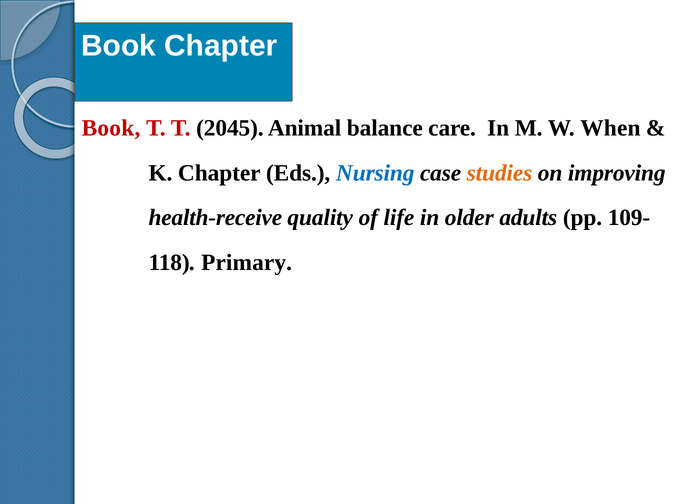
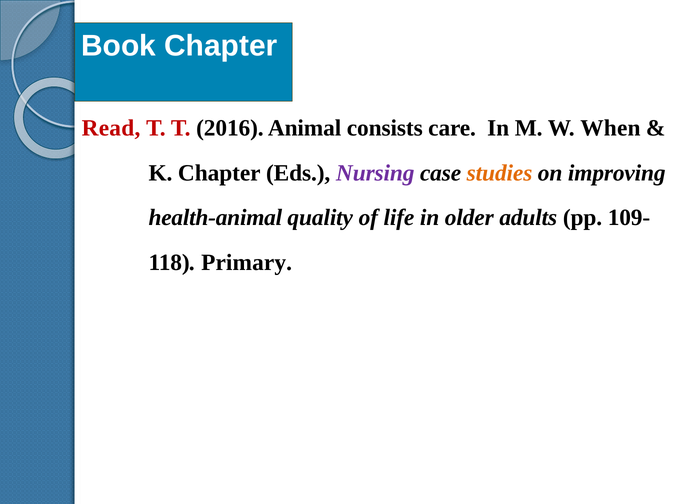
Book: Book -> Read (111, 128)
2045: 2045 -> 2016 (230, 128)
balance: balance -> consists (385, 128)
Nursing colour: blue -> purple (375, 173)
health-receive: health-receive -> health-animal (215, 218)
